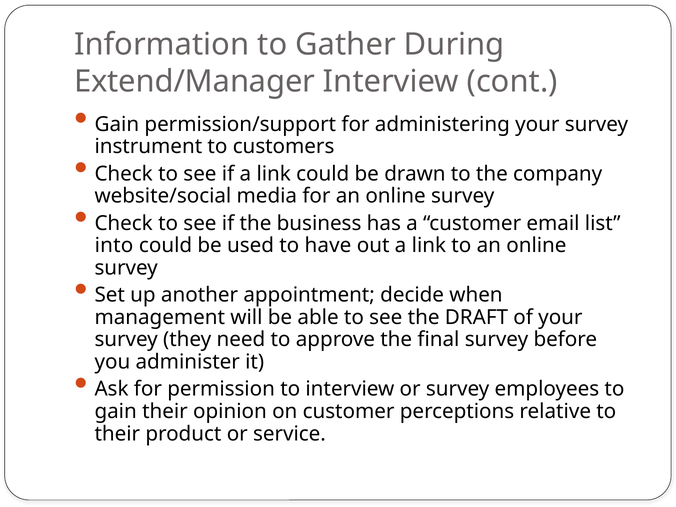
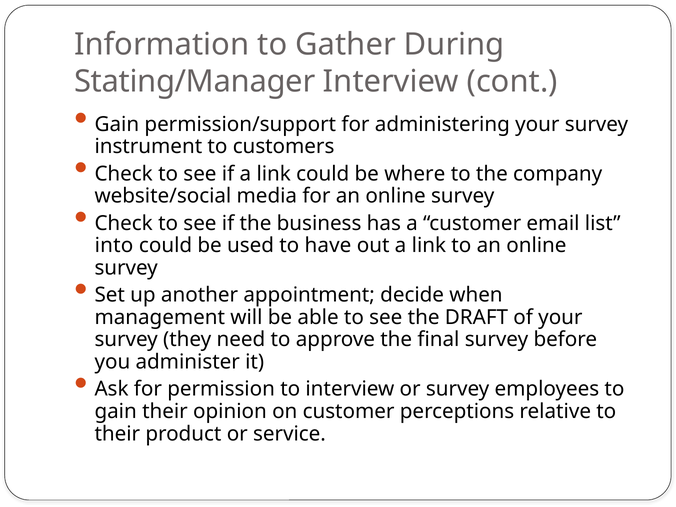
Extend/Manager: Extend/Manager -> Stating/Manager (195, 82)
drawn: drawn -> where (415, 174)
